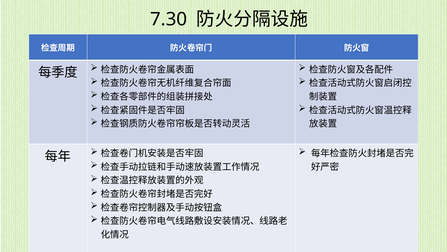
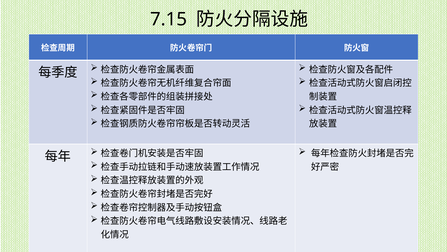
7.30: 7.30 -> 7.15 (169, 19)
